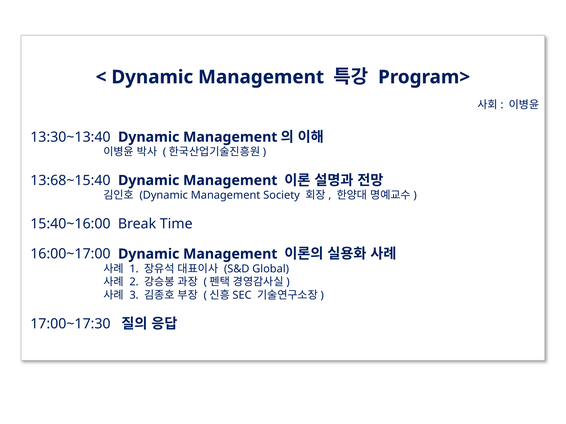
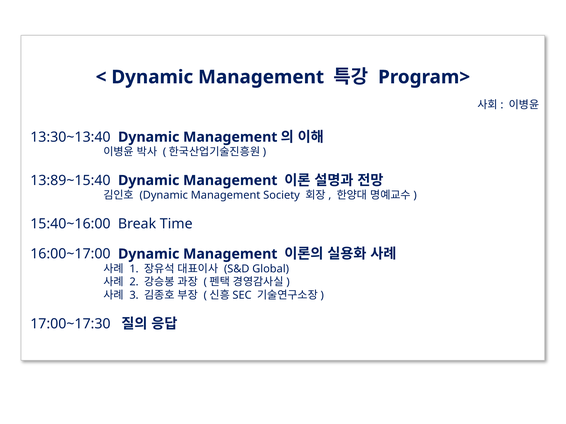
13:68~15:40: 13:68~15:40 -> 13:89~15:40 (70, 181)
